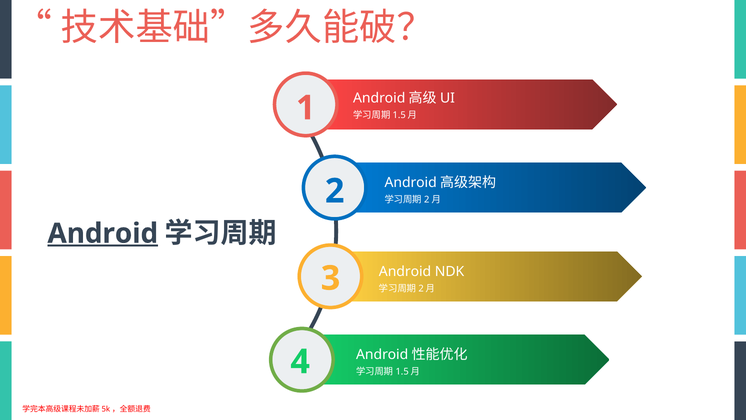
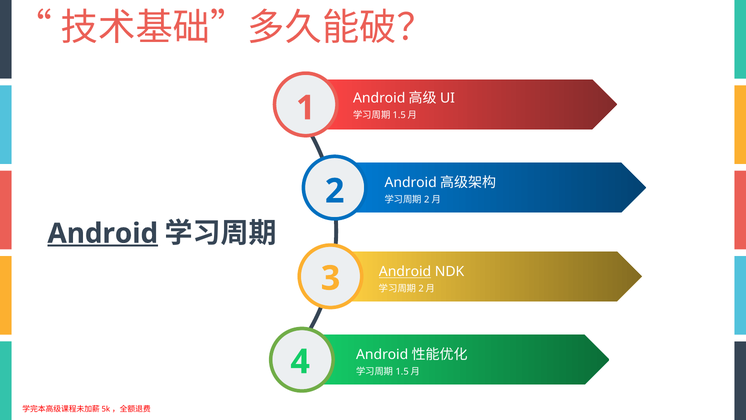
Android underline: none -> present (405, 272)
